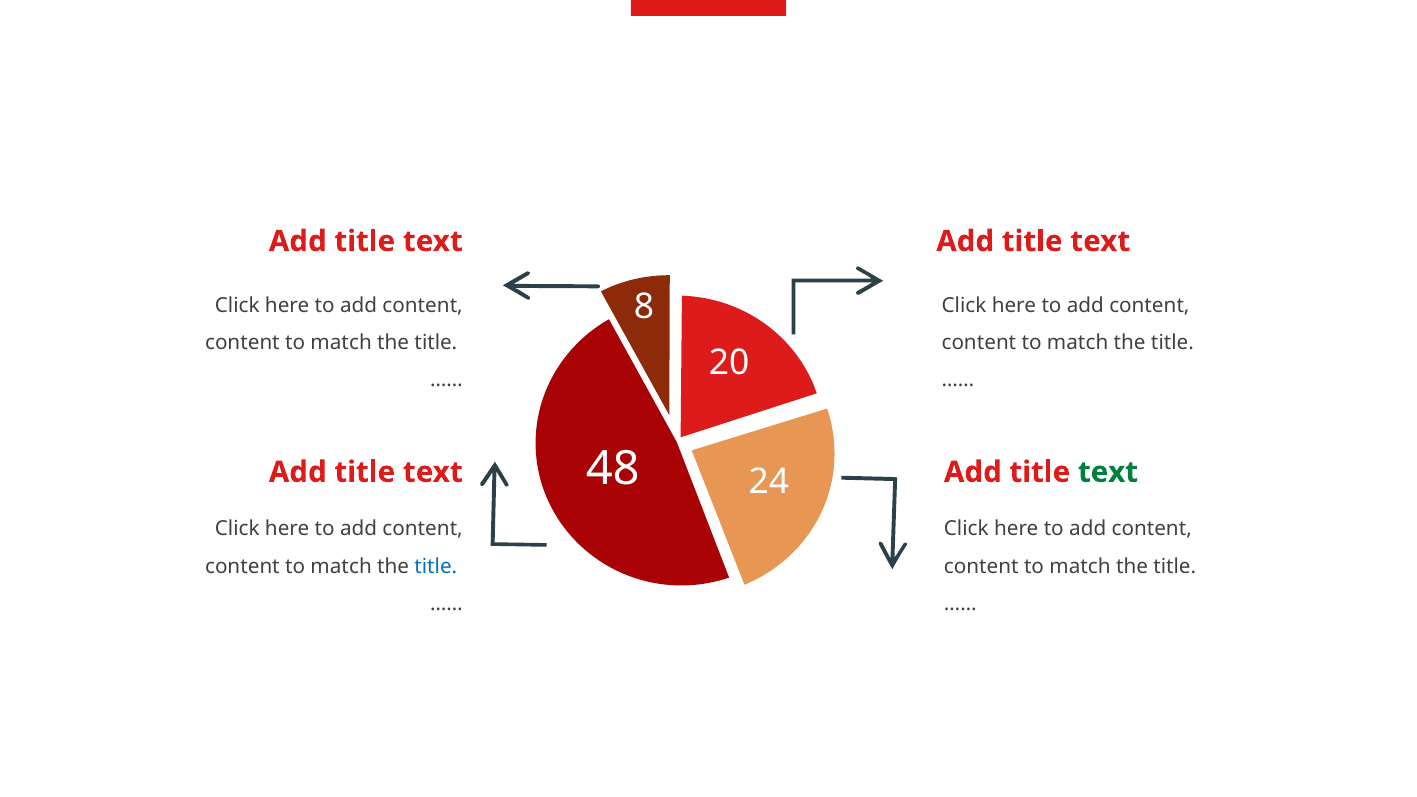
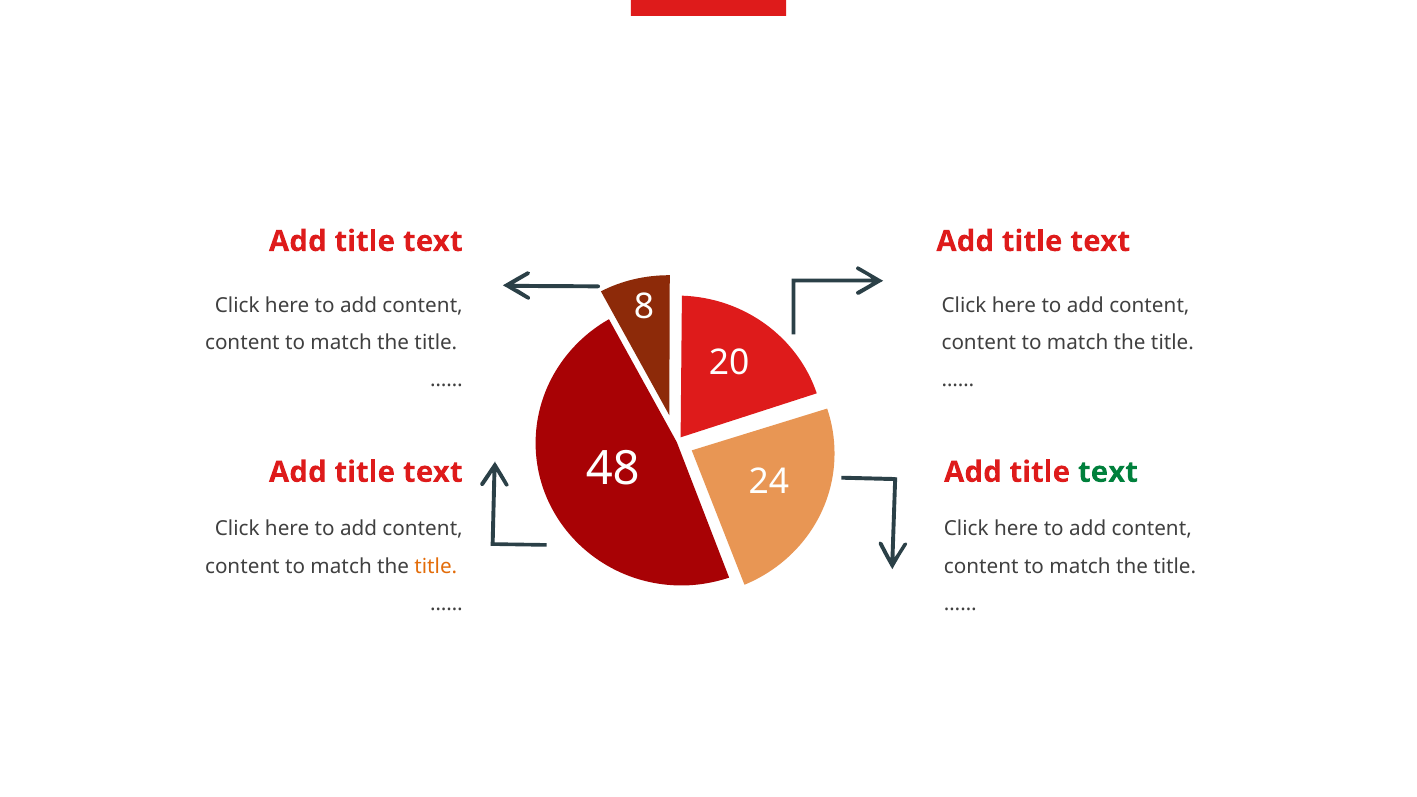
title colour: blue -> orange (436, 566)
